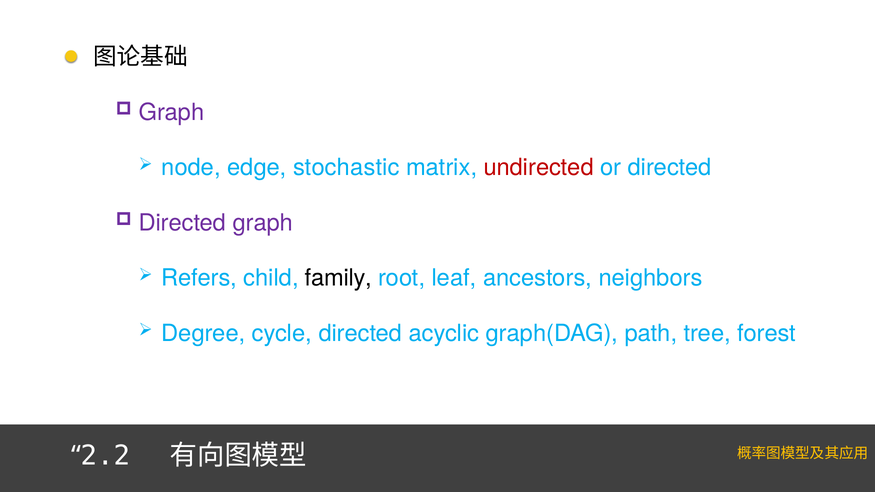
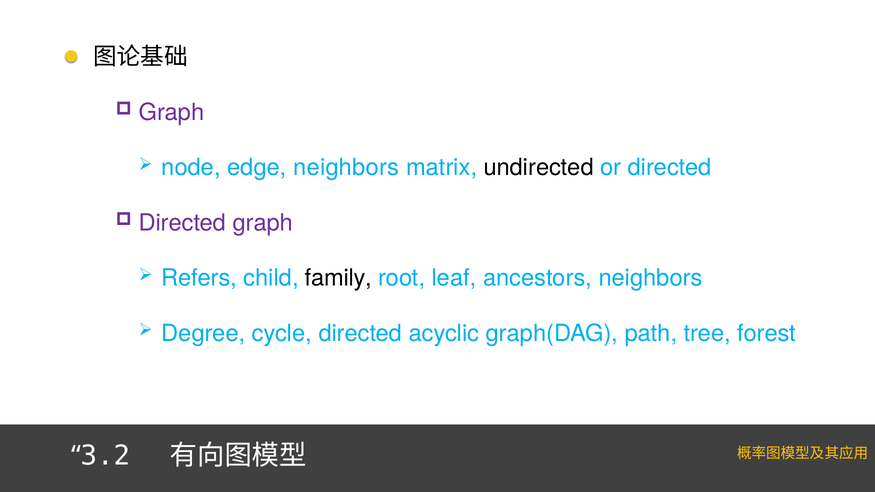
edge stochastic: stochastic -> neighbors (346, 168)
undirected colour: red -> black (539, 168)
2.2: 2.2 -> 3.2 (106, 456)
